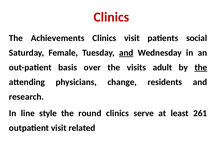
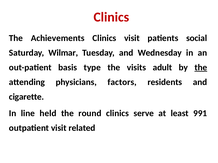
Female: Female -> Wilmar (63, 53)
and underline: present -> none (126, 53)
over: over -> type (92, 68)
change: change -> factors (122, 82)
research: research -> cigarette (27, 97)
style: style -> held (48, 114)
261: 261 -> 991 (200, 114)
